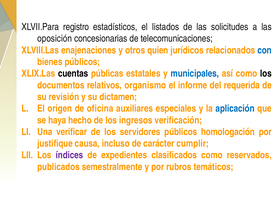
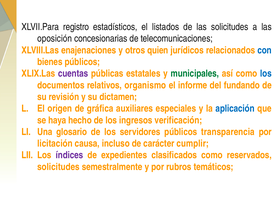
cuentas colour: black -> purple (73, 74)
municipales colour: blue -> green (195, 74)
los colour: black -> blue (266, 74)
requerida: requerida -> fundando (242, 85)
oficina: oficina -> gráfica (100, 109)
verificar: verificar -> glosario (72, 132)
homologación: homologación -> transparencia (228, 132)
justifique: justifique -> licitación (55, 144)
publicados: publicados -> solicitudes (58, 167)
